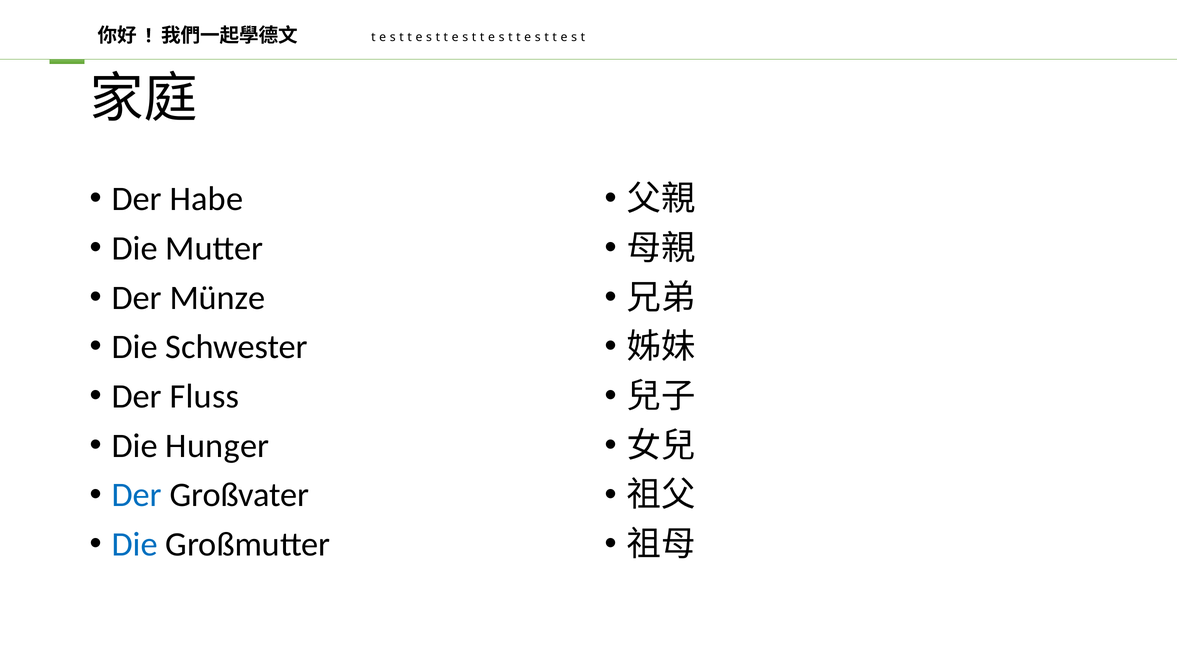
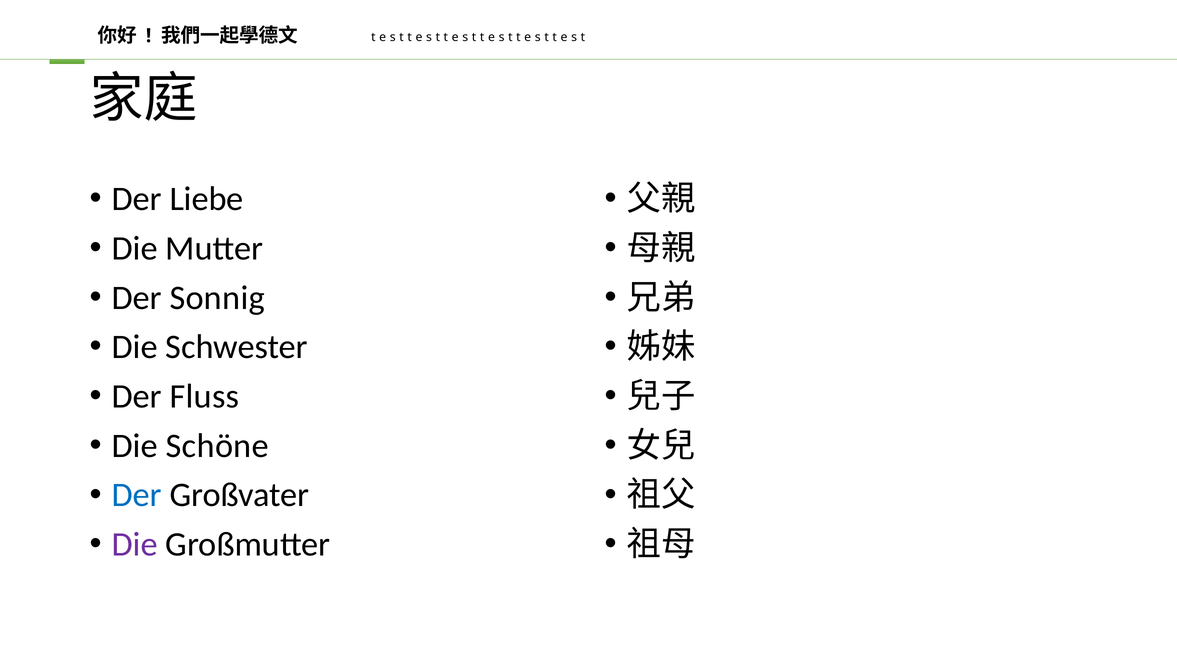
Habe: Habe -> Liebe (207, 199)
Münze: Münze -> Sonnig (217, 298)
Hunger: Hunger -> Schöne (217, 446)
Die colour: blue -> purple (135, 544)
